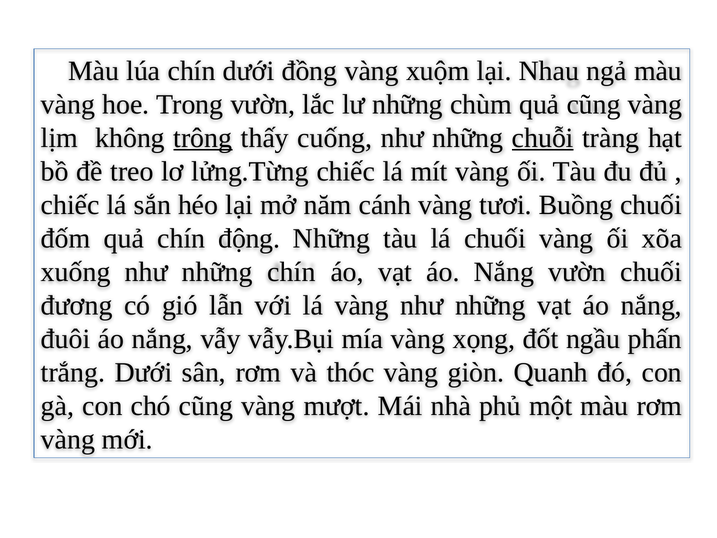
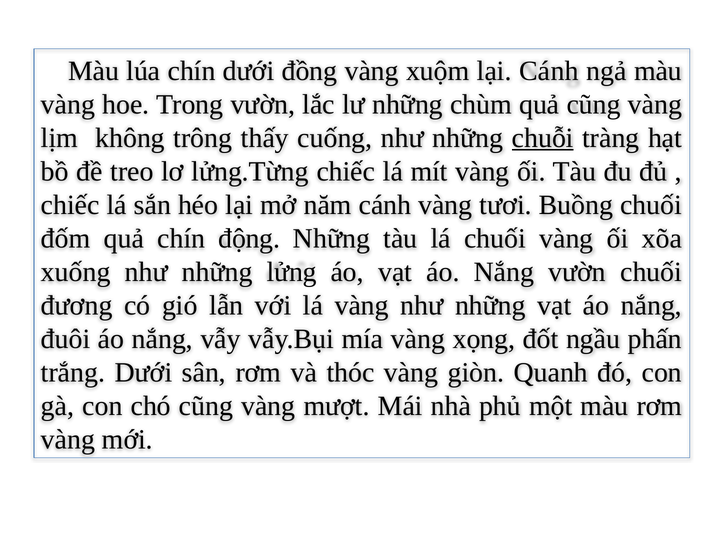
lại Nhau: Nhau -> Cánh (549, 71)
trông underline: present -> none (203, 138)
những chín: chín -> lửng (292, 272)
